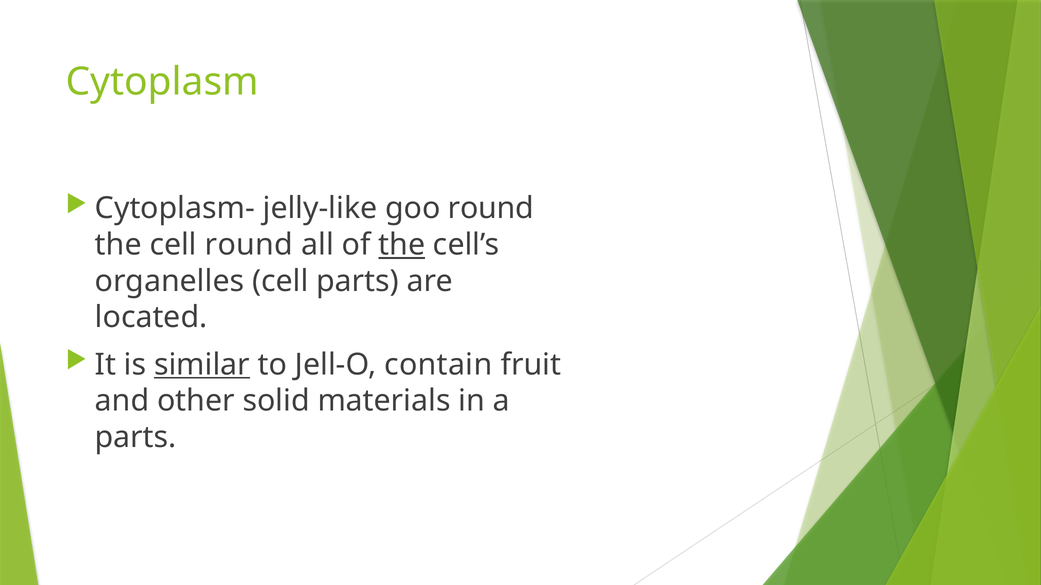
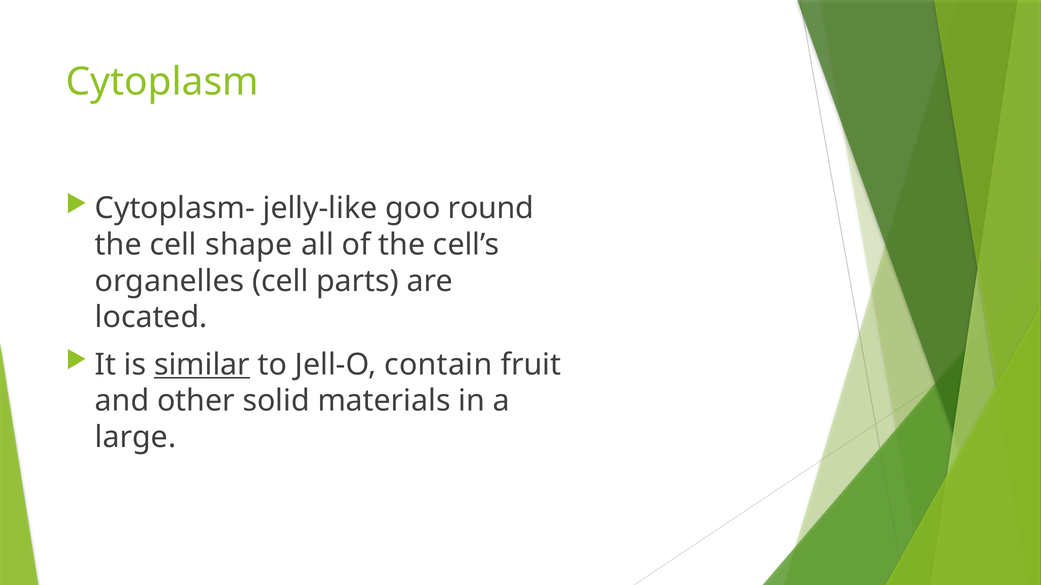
cell round: round -> shape (249, 245)
the underline: present -> none (402, 245)
parts: parts -> large (136, 438)
